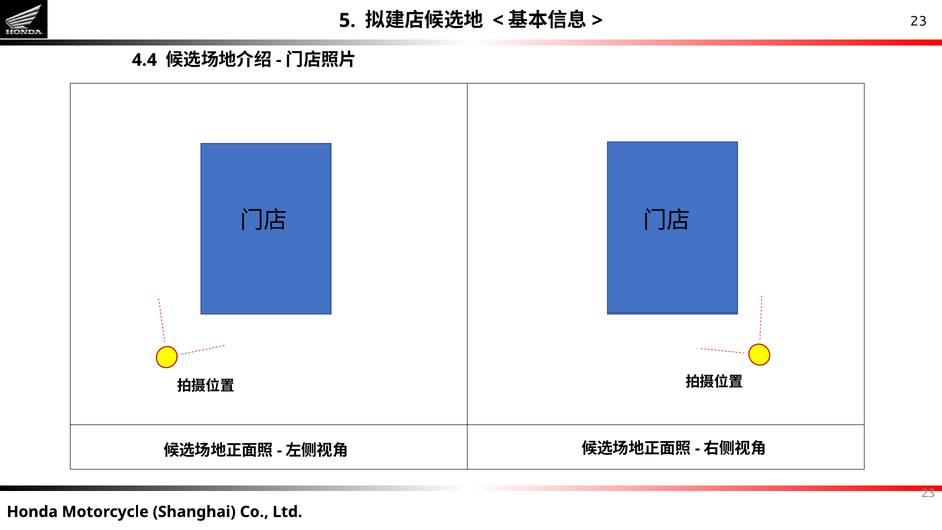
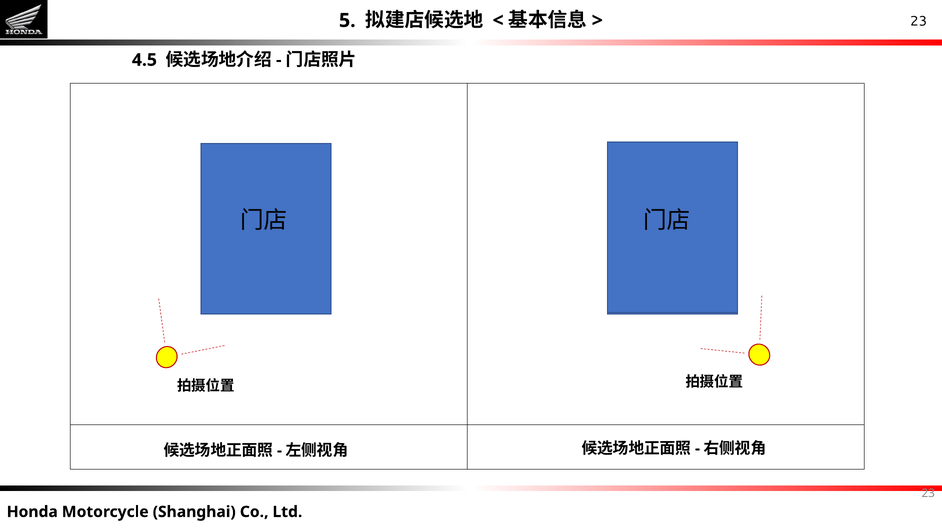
4.4: 4.4 -> 4.5 (144, 60)
